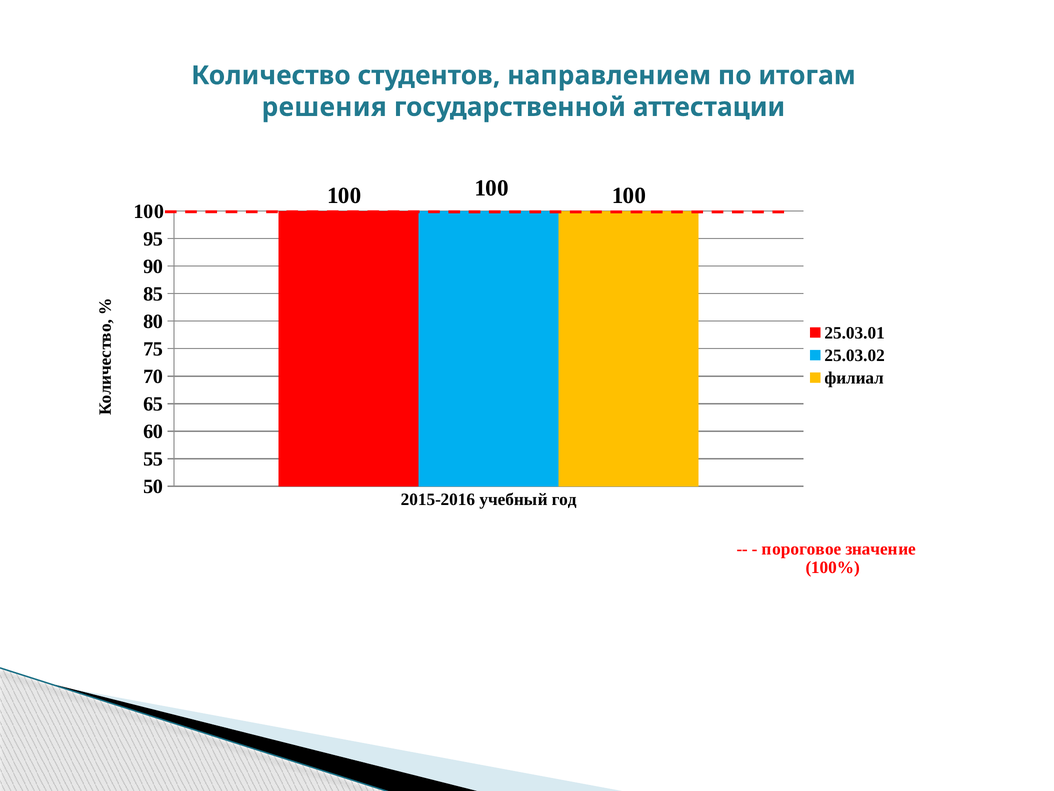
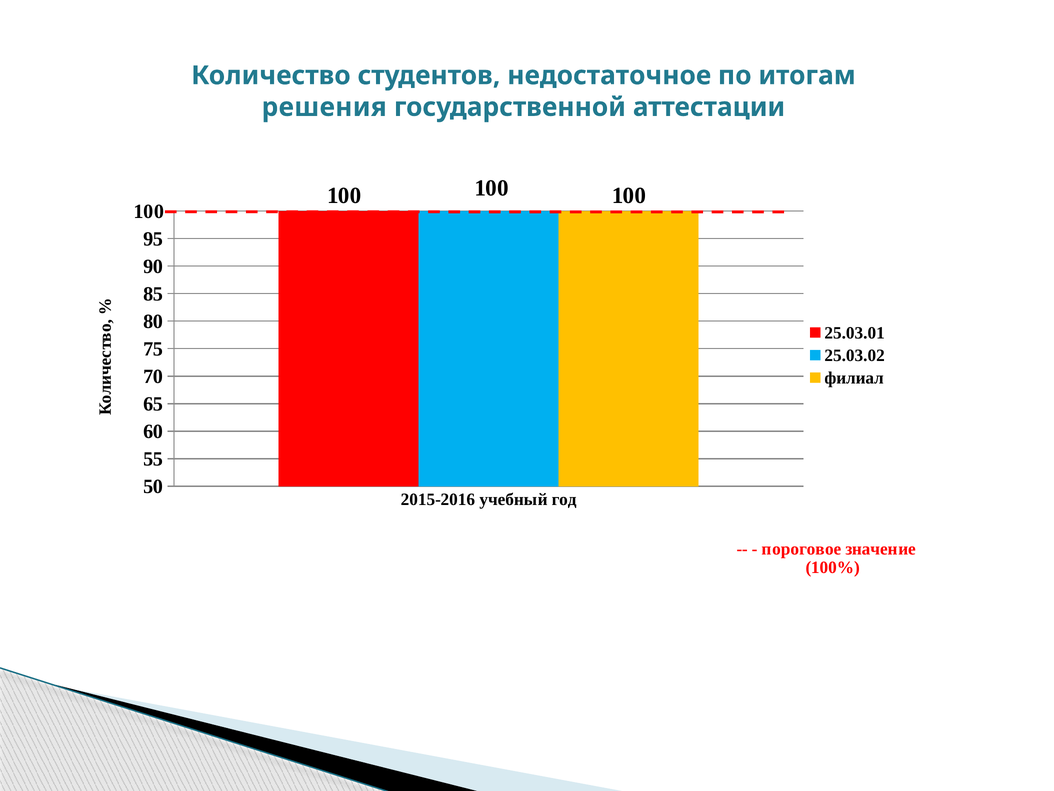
направлением: направлением -> недостаточное (609, 76)
